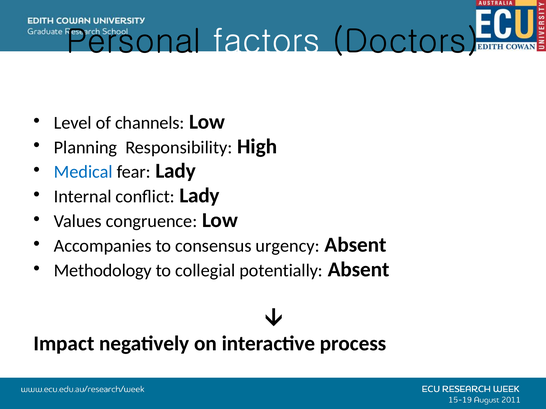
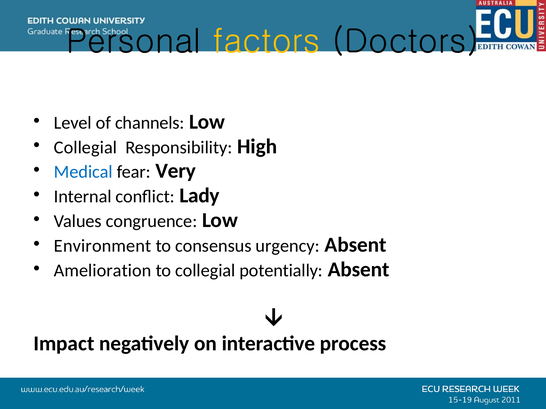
factors colour: white -> yellow (266, 42)
Planning: Planning -> Collegial (85, 148)
fear Lady: Lady -> Very (176, 171)
Accompanies: Accompanies -> Environment (103, 246)
Methodology: Methodology -> Amelioration (103, 271)
